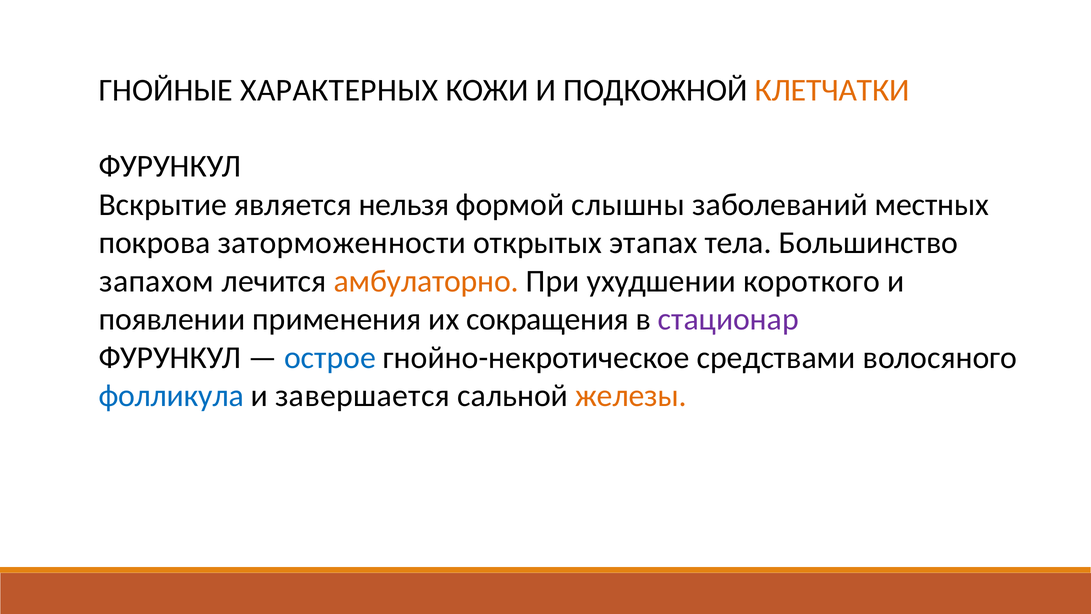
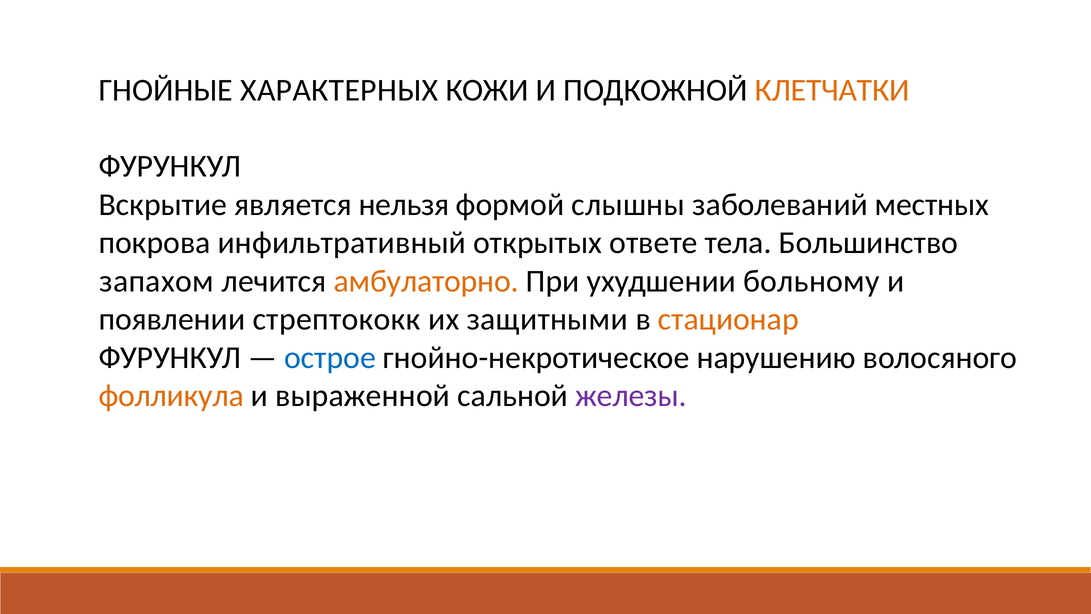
заторможенности: заторможенности -> инфильтративный (342, 243)
этапах: этапах -> ответе (653, 243)
короткого: короткого -> больному (811, 281)
применения: применения -> стрептококк (337, 319)
сокращения: сокращения -> защитными (547, 319)
стационар colour: purple -> orange (728, 319)
средствами: средствами -> нарушению (776, 357)
фолликула colour: blue -> orange (171, 396)
завершается: завершается -> выраженной (363, 396)
железы colour: orange -> purple (631, 396)
